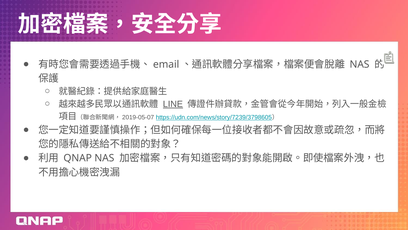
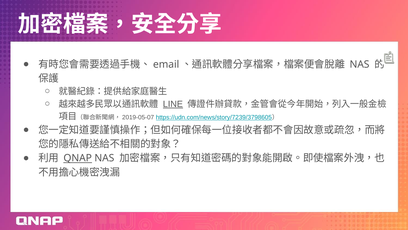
QNAP underline: none -> present (78, 158)
